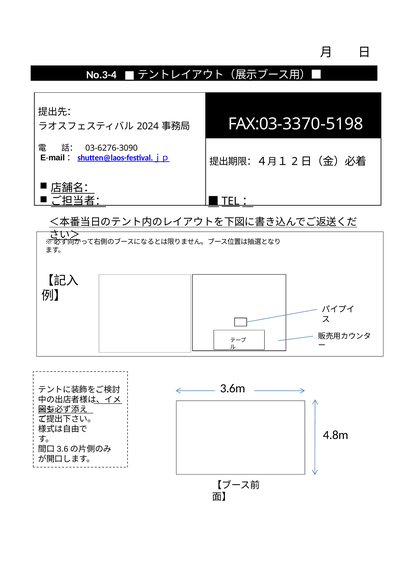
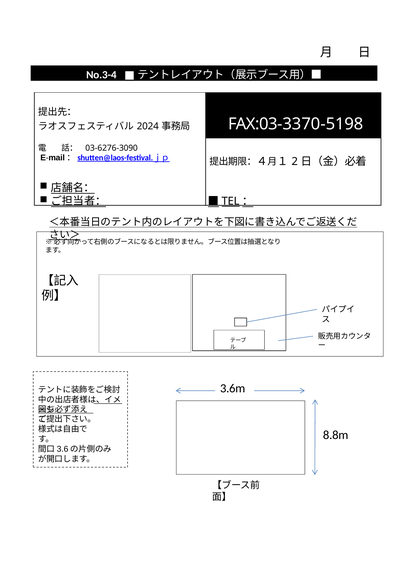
4.8m: 4.8m -> 8.8m (336, 435)
